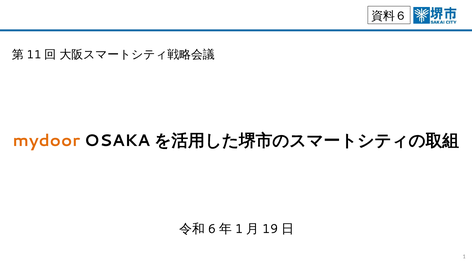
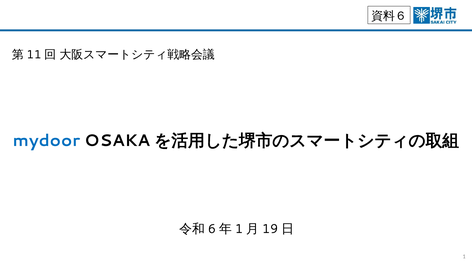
mydoor colour: orange -> blue (46, 141)
